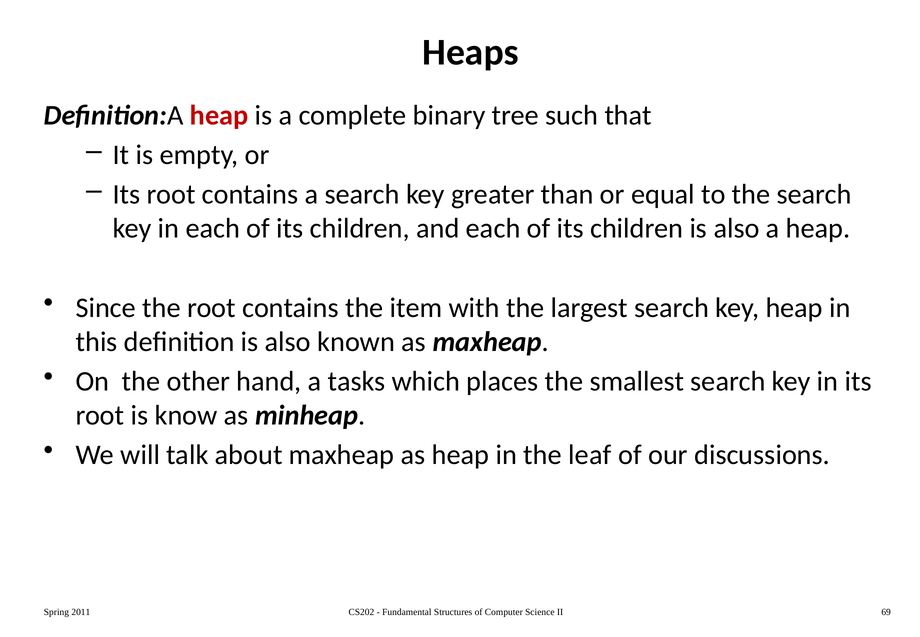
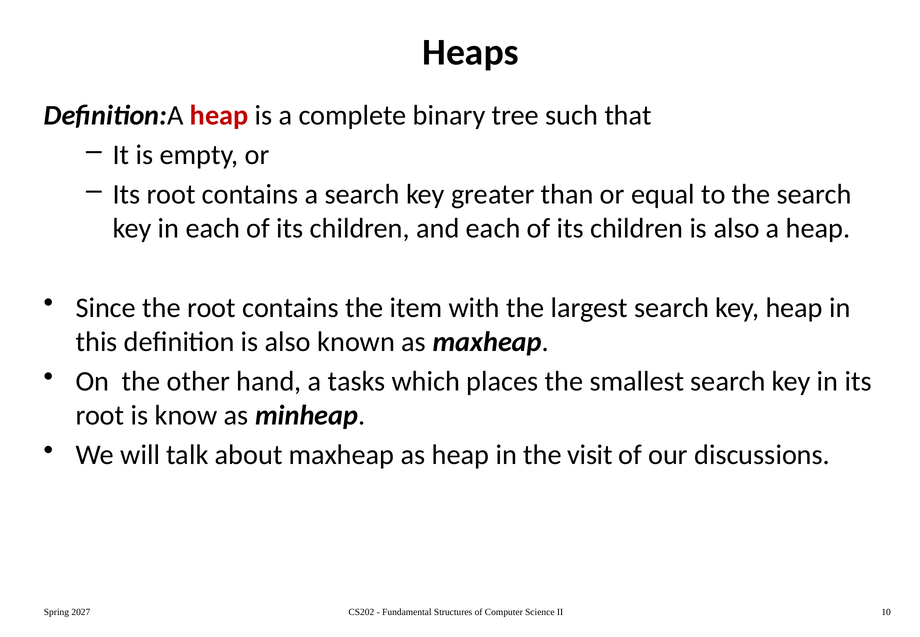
leaf: leaf -> visit (590, 455)
2011: 2011 -> 2027 (81, 612)
69: 69 -> 10 (886, 612)
